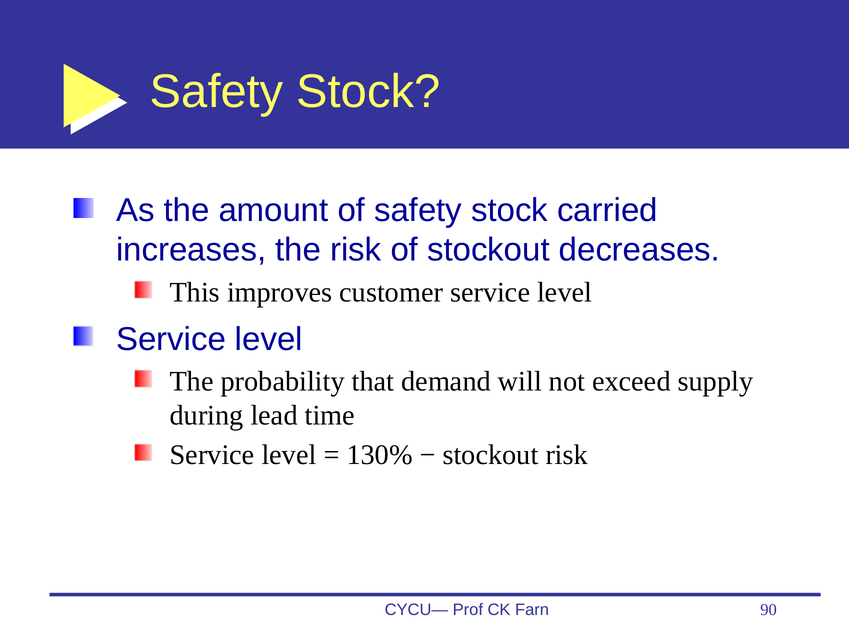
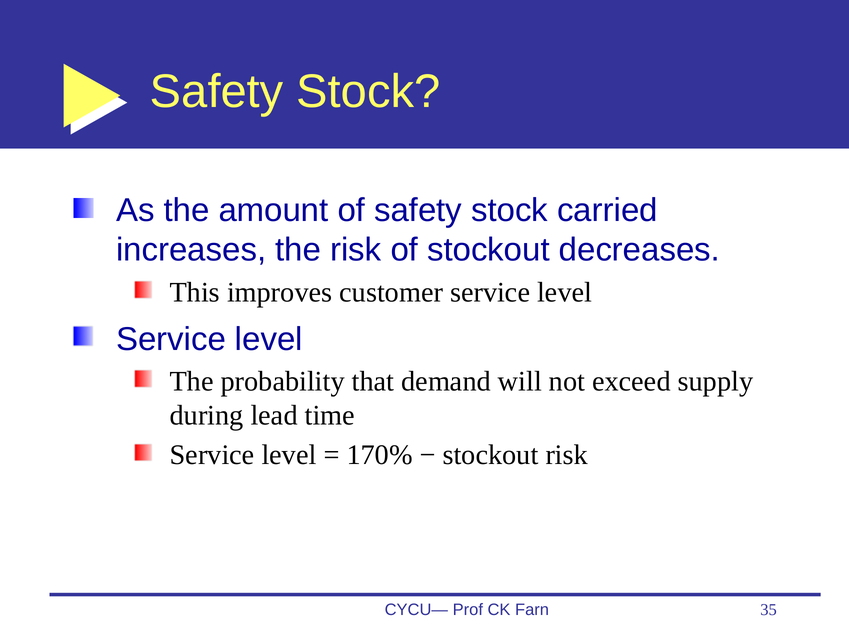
130%: 130% -> 170% (380, 455)
90: 90 -> 35 (769, 610)
